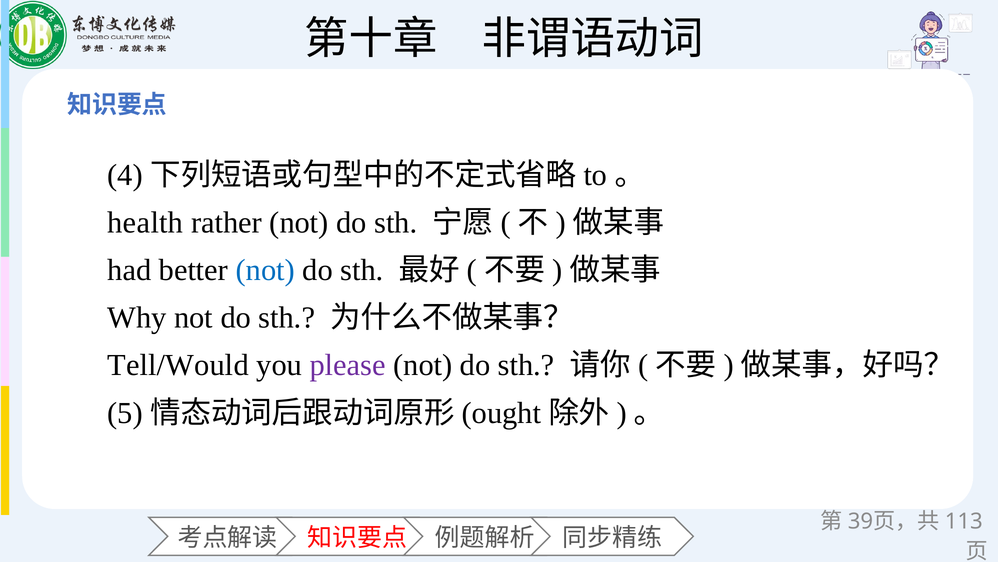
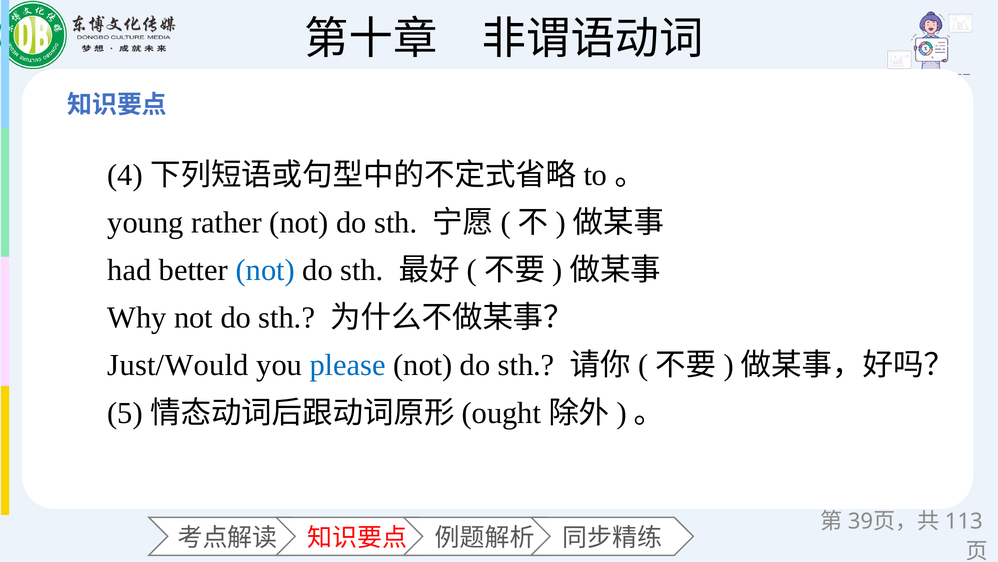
health: health -> young (145, 222)
Tell/Would: Tell/Would -> Just/Would (178, 365)
please colour: purple -> blue (348, 365)
